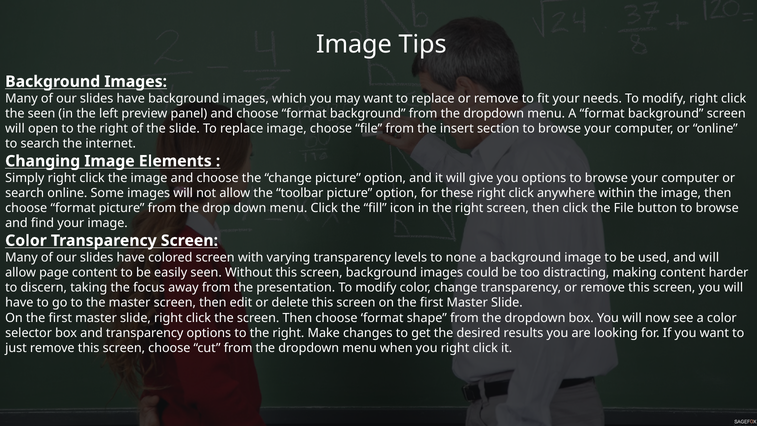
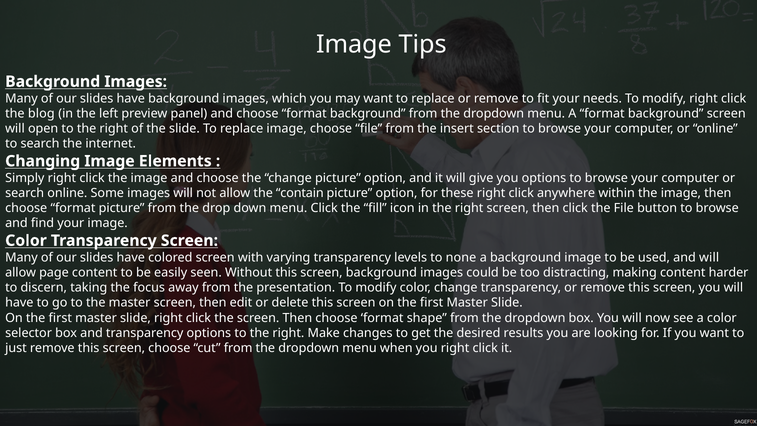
the seen: seen -> blog (41, 114)
toolbar: toolbar -> contain (300, 193)
